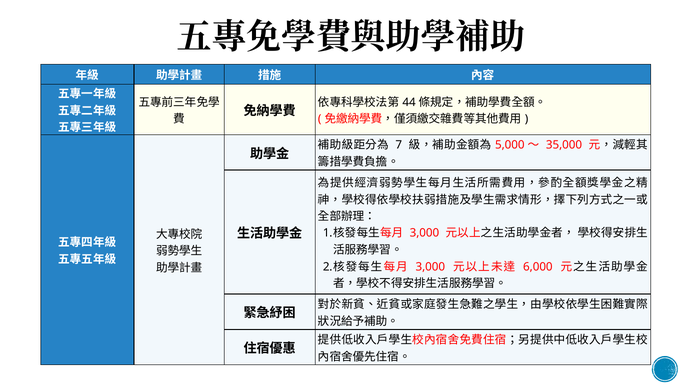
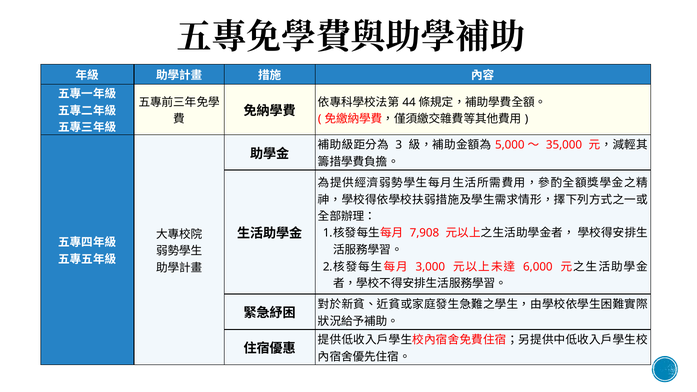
7: 7 -> 3 (399, 145)
3,000: 3,000 -> 7,908 (424, 233)
